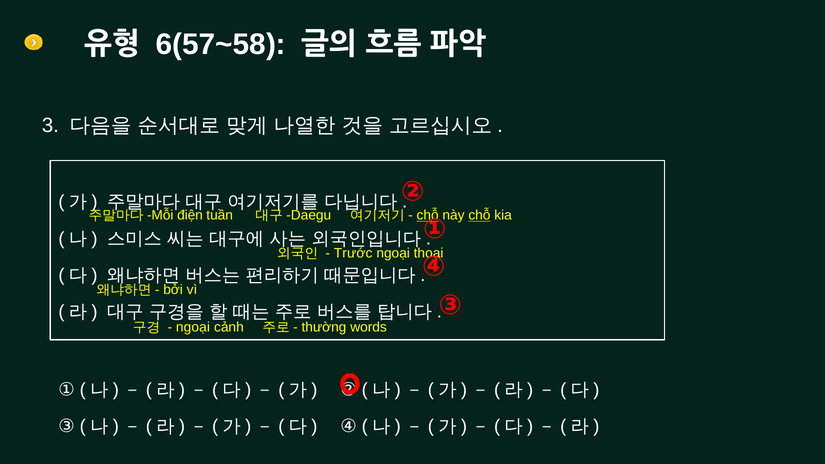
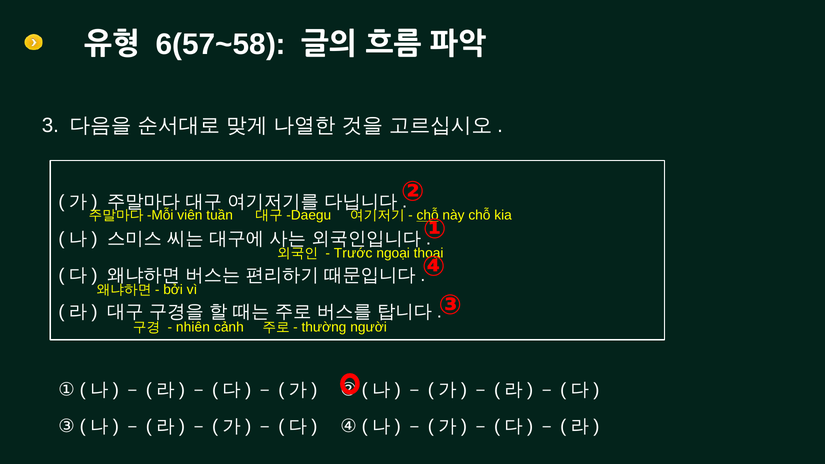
điện: điện -> viên (190, 215)
chỗ underline: present -> none (479, 215)
ngoại: ngoại -> nhiên (193, 327)
words: words -> người (369, 327)
